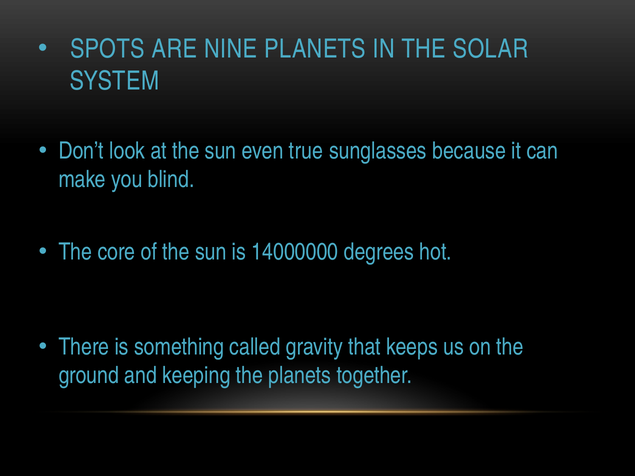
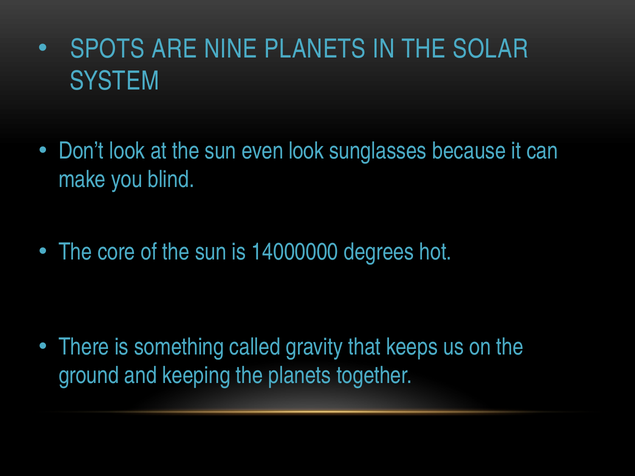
even true: true -> look (306, 151)
